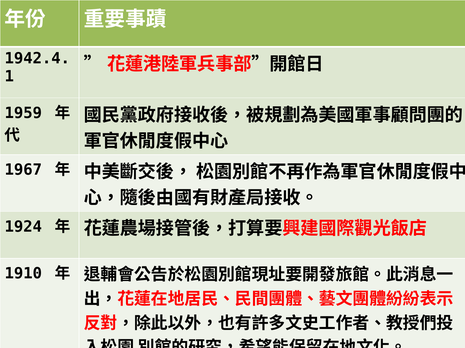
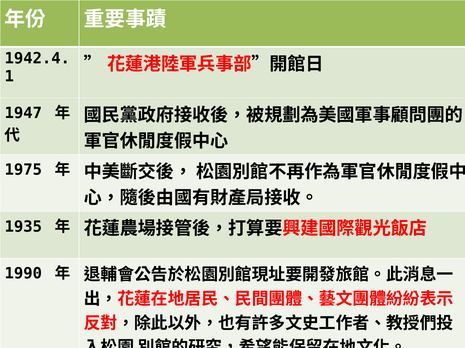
1959: 1959 -> 1947 (23, 113)
1967: 1967 -> 1975 (23, 170)
1924: 1924 -> 1935 (23, 227)
1910: 1910 -> 1990 (23, 274)
